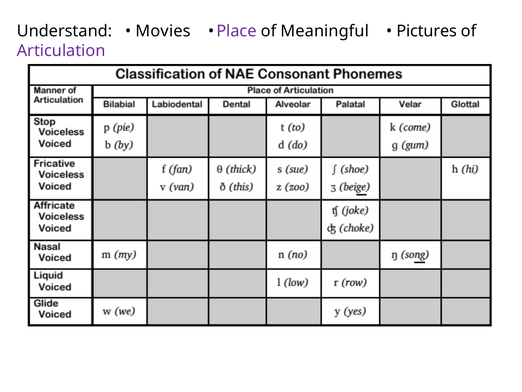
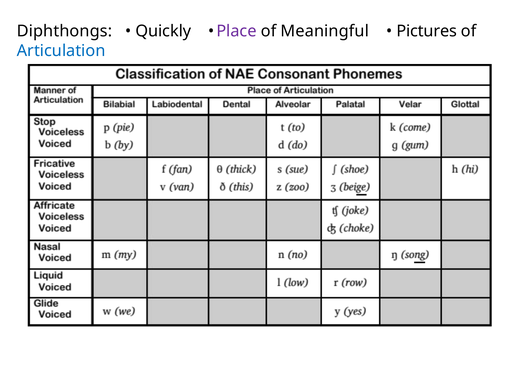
Understand: Understand -> Diphthongs (64, 31)
Movies: Movies -> Quickly (163, 31)
Articulation colour: purple -> blue (61, 51)
